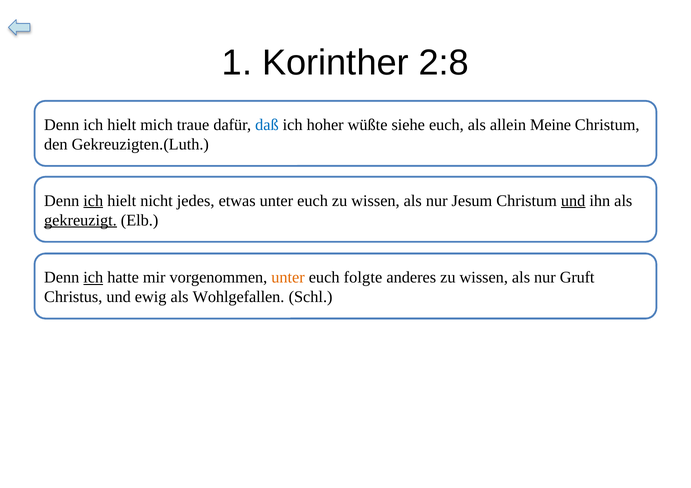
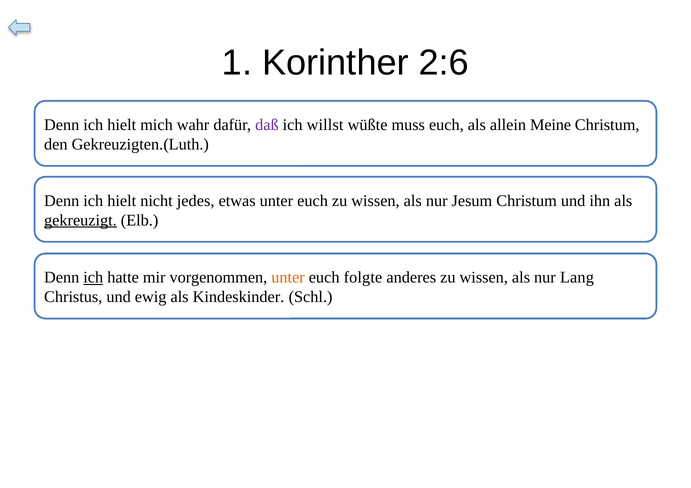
2:8: 2:8 -> 2:6 (444, 63)
traue: traue -> wahr (193, 125)
daß colour: blue -> purple (267, 125)
hoher: hoher -> willst (325, 125)
siehe: siehe -> muss (408, 125)
ich underline: present -> none (93, 201)
und underline: present -> none (573, 201)
Gruft: Gruft -> Lang (577, 278)
Wohlgefallen: Wohlgefallen -> Kindeskinder (238, 297)
